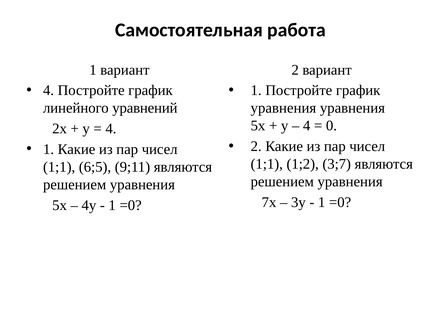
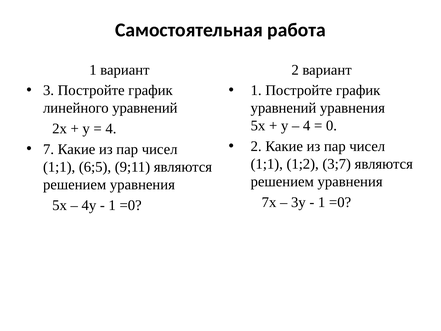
4: 4 -> 3 (49, 90)
уравнения: уравнения -> уравнений (283, 108)
1: 1 -> 7 (49, 149)
